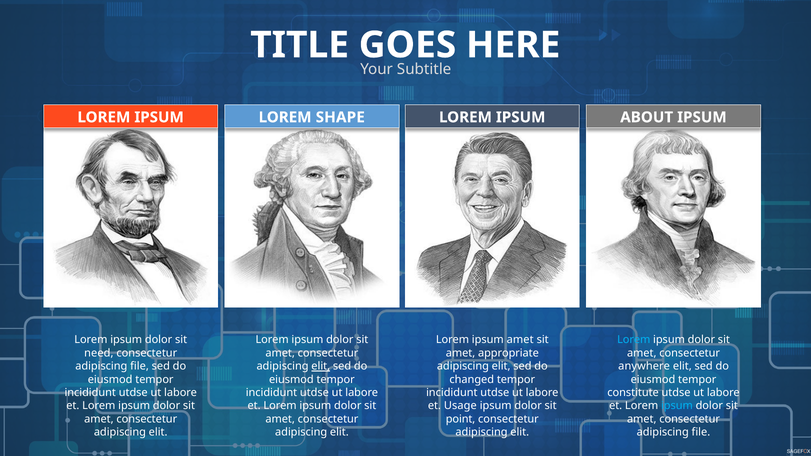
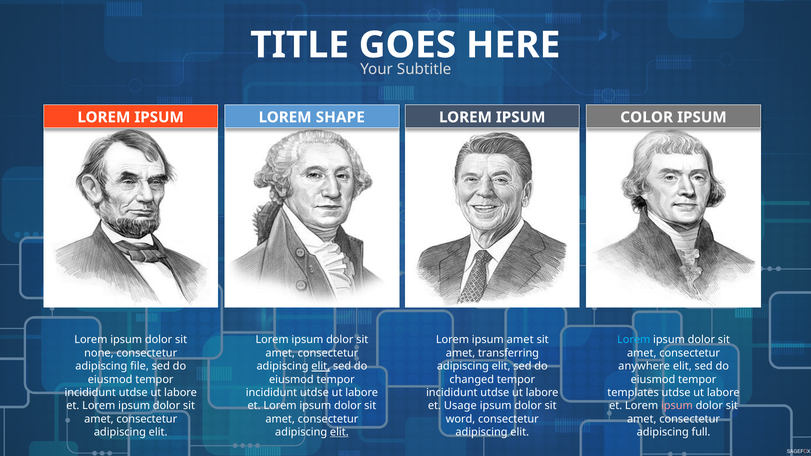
ABOUT: ABOUT -> COLOR (647, 117)
need: need -> none (99, 353)
appropriate: appropriate -> transferring (508, 353)
constitute: constitute -> templates (633, 393)
ipsum colour: light blue -> pink (677, 406)
point: point -> word (461, 419)
elit underline: none -> present (339, 432)
file: file -> full (701, 432)
